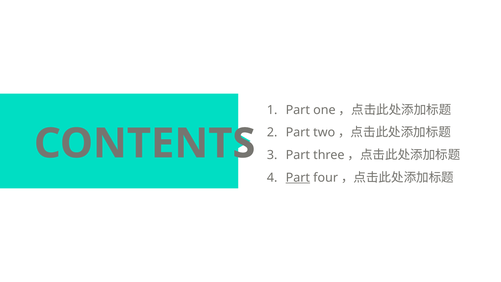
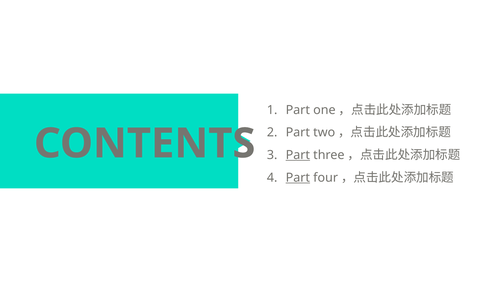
Part underline: none -> present (298, 155)
